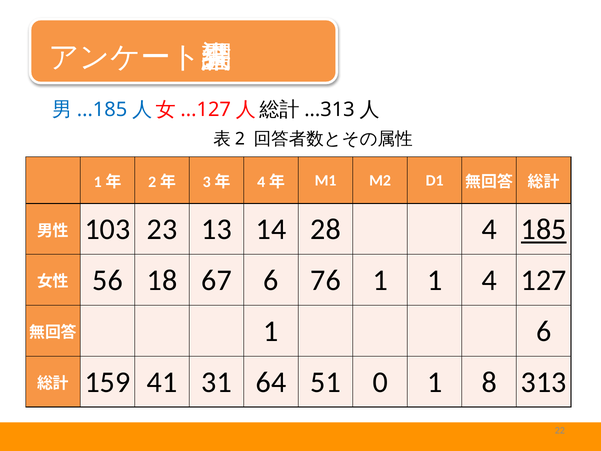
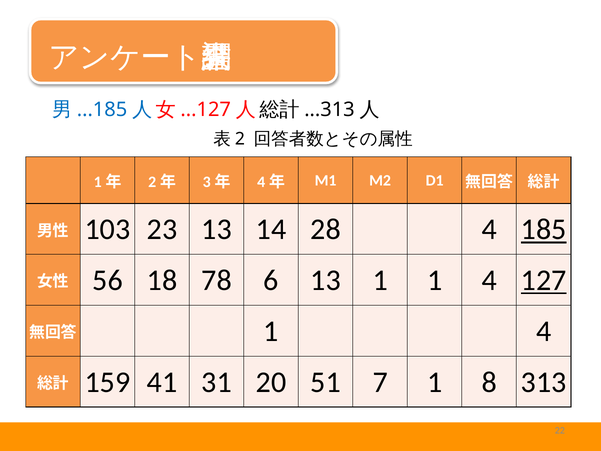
67: 67 -> 78 (217, 280)
6 76: 76 -> 13 (326, 280)
127 underline: none -> present (544, 280)
6: 6 -> 4 (544, 331)
64: 64 -> 20 (271, 382)
0: 0 -> 7 (380, 382)
